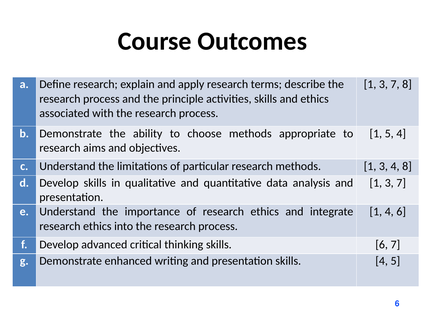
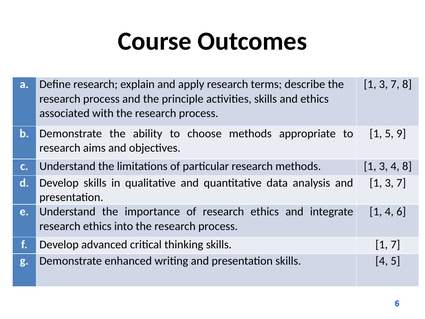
5 4: 4 -> 9 (401, 133)
skills 6: 6 -> 1 (382, 244)
